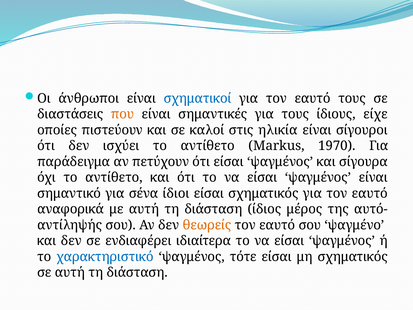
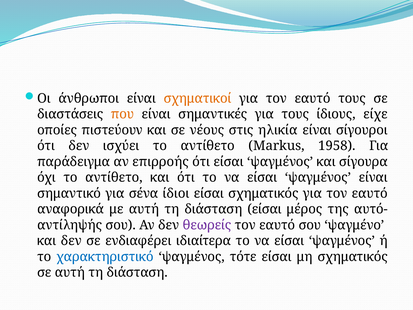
σχηματικοί colour: blue -> orange (197, 98)
καλοί: καλοί -> νέους (207, 130)
1970: 1970 -> 1958 (337, 146)
πετύχουν: πετύχουν -> επιρροής (160, 162)
διάσταση ίδιος: ίδιος -> είσαι (264, 209)
θεωρείς colour: orange -> purple (207, 225)
